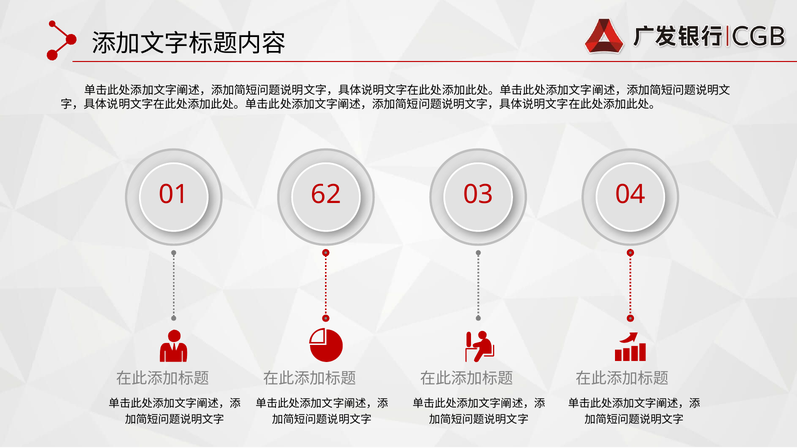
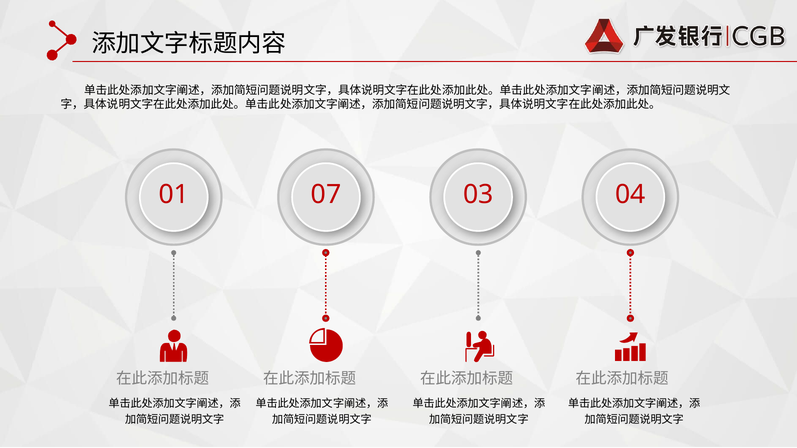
62: 62 -> 07 (326, 195)
